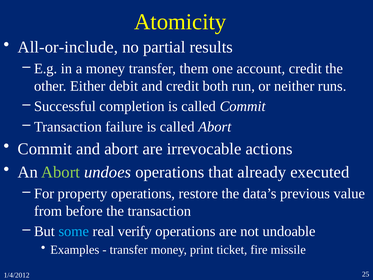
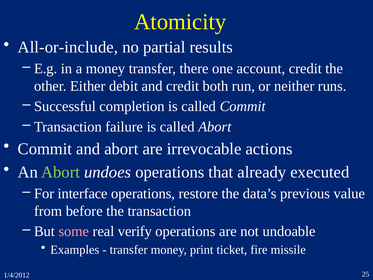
them: them -> there (194, 69)
property: property -> interface (83, 193)
some colour: light blue -> pink (74, 231)
